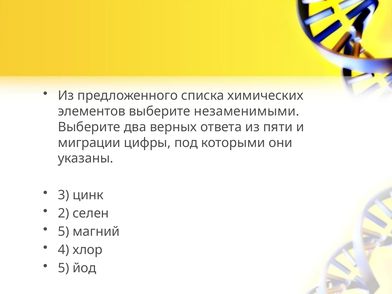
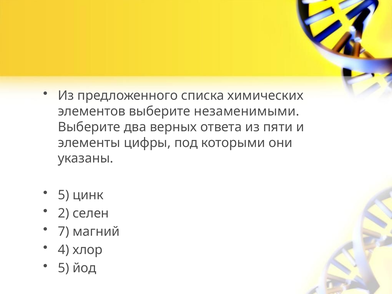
миграции: миграции -> элементы (89, 143)
3: 3 -> 5 (64, 195)
5: 5 -> 7 (64, 232)
